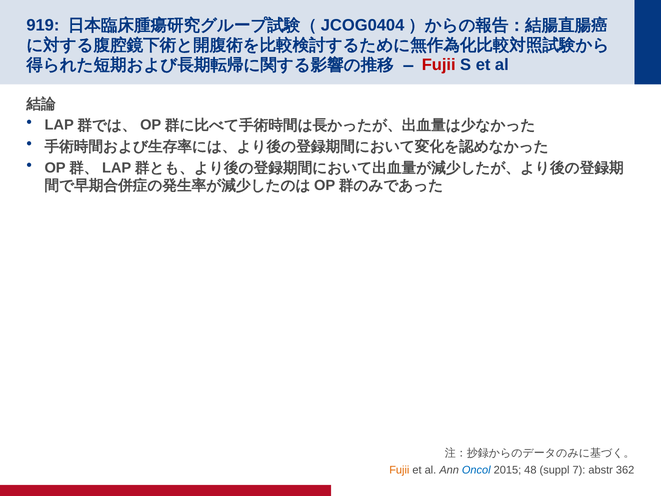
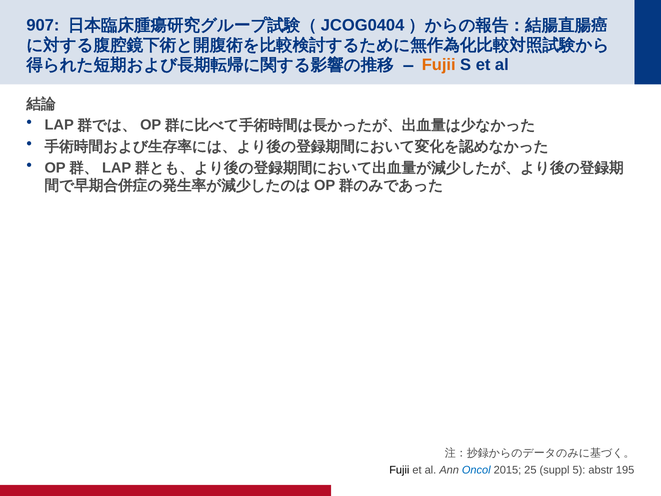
919: 919 -> 907 (43, 25)
Fujii colour: red -> orange (439, 65)
Fujii colour: orange -> black (399, 470)
48: 48 -> 25 (530, 470)
7: 7 -> 5 (579, 470)
362: 362 -> 195 (625, 470)
